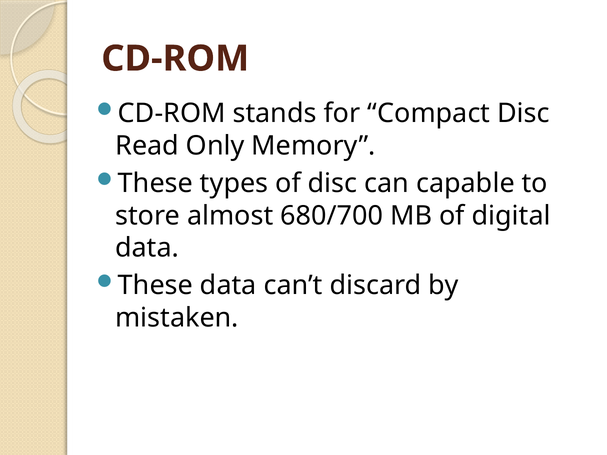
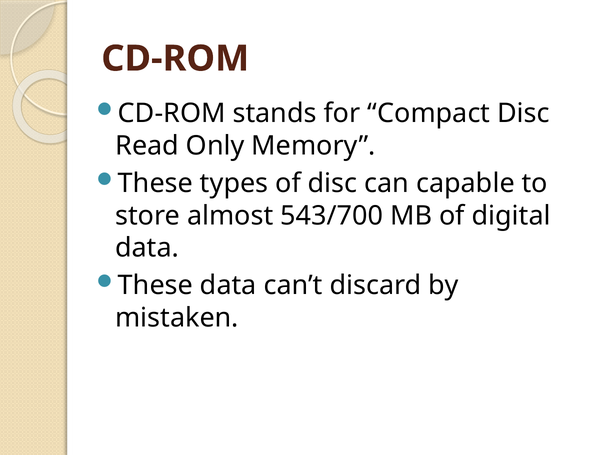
680/700: 680/700 -> 543/700 (332, 216)
